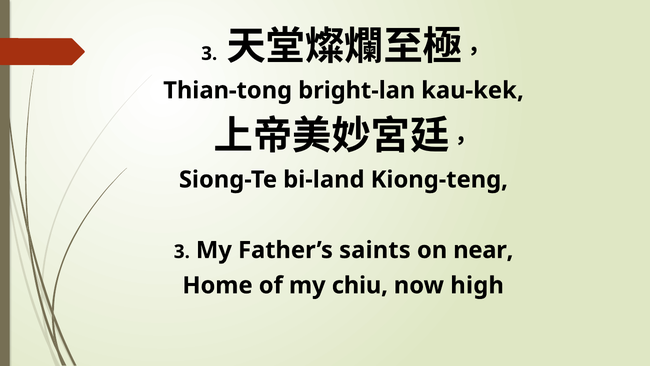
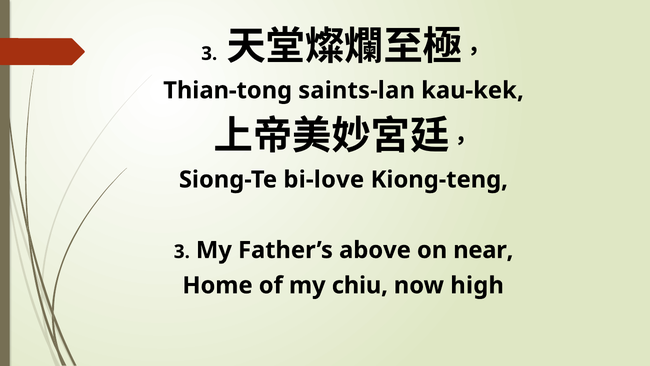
bright-lan: bright-lan -> saints-lan (357, 90)
bi-land: bi-land -> bi-love (324, 179)
saints: saints -> above (375, 250)
